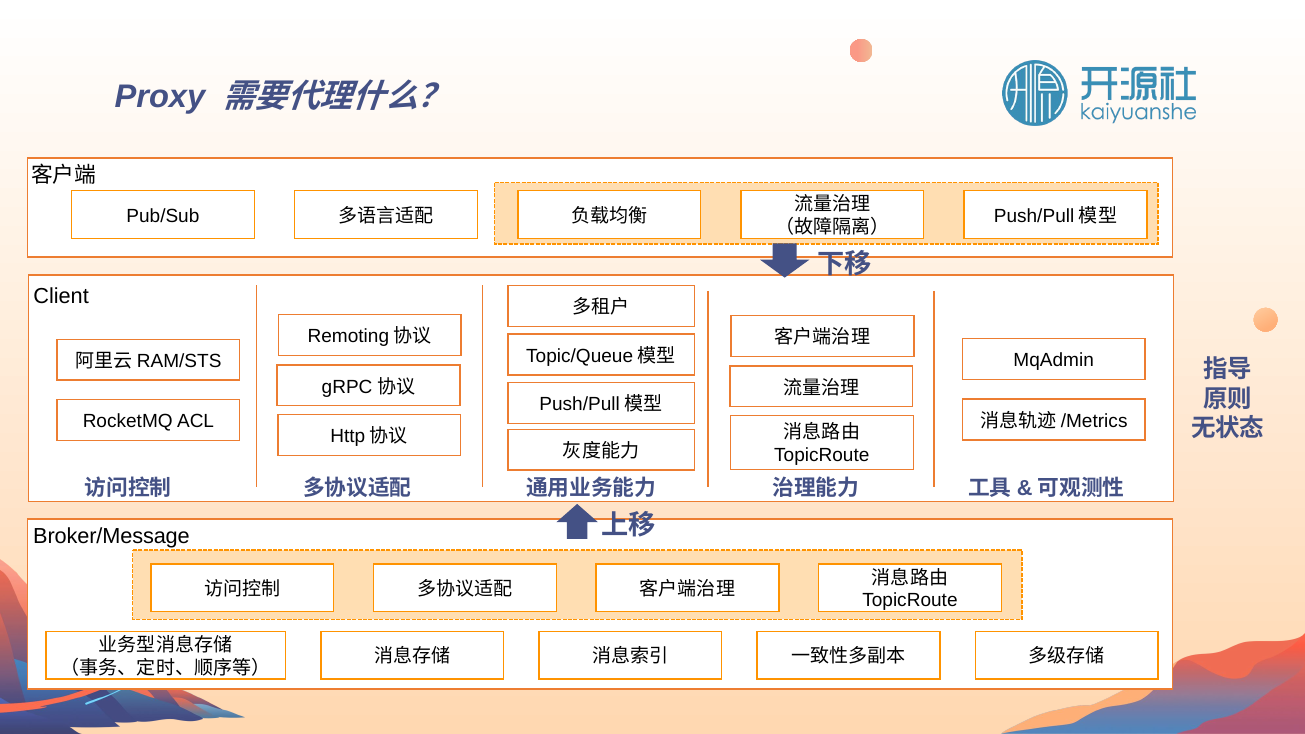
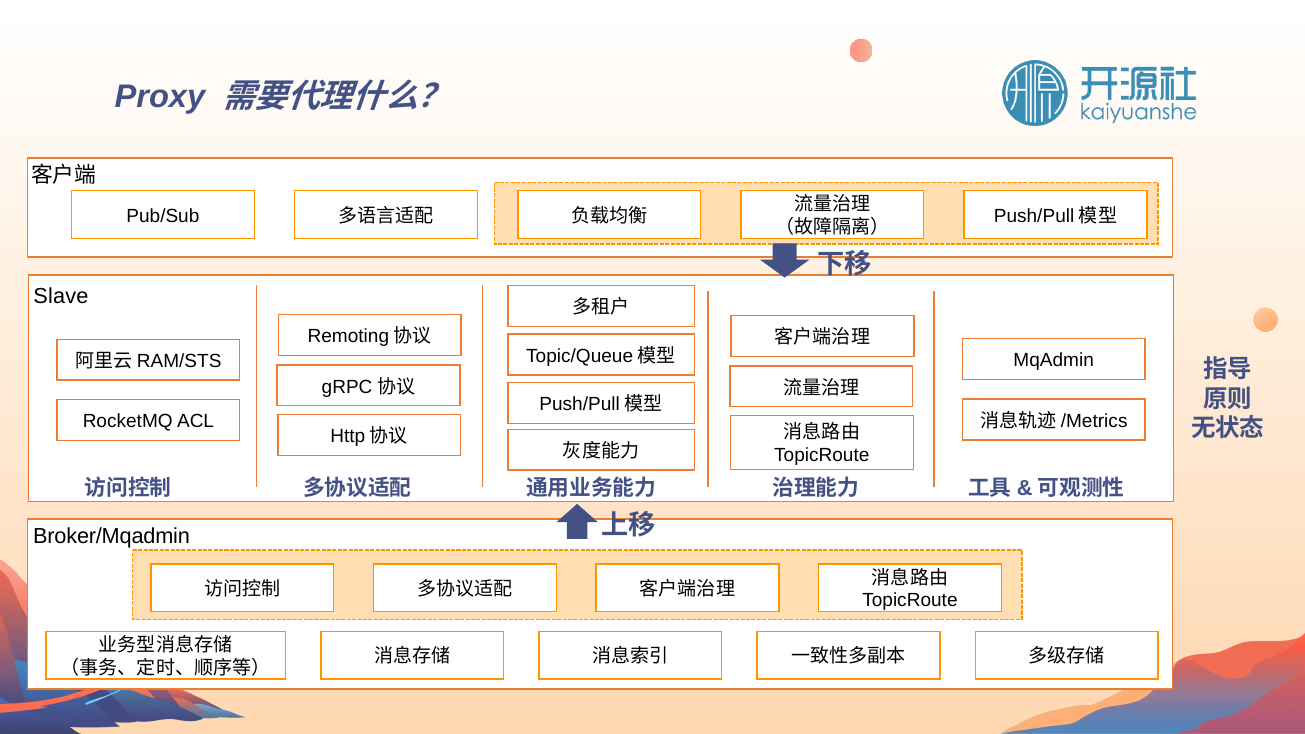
Client: Client -> Slave (61, 296)
Broker/Message: Broker/Message -> Broker/Mqadmin (112, 536)
